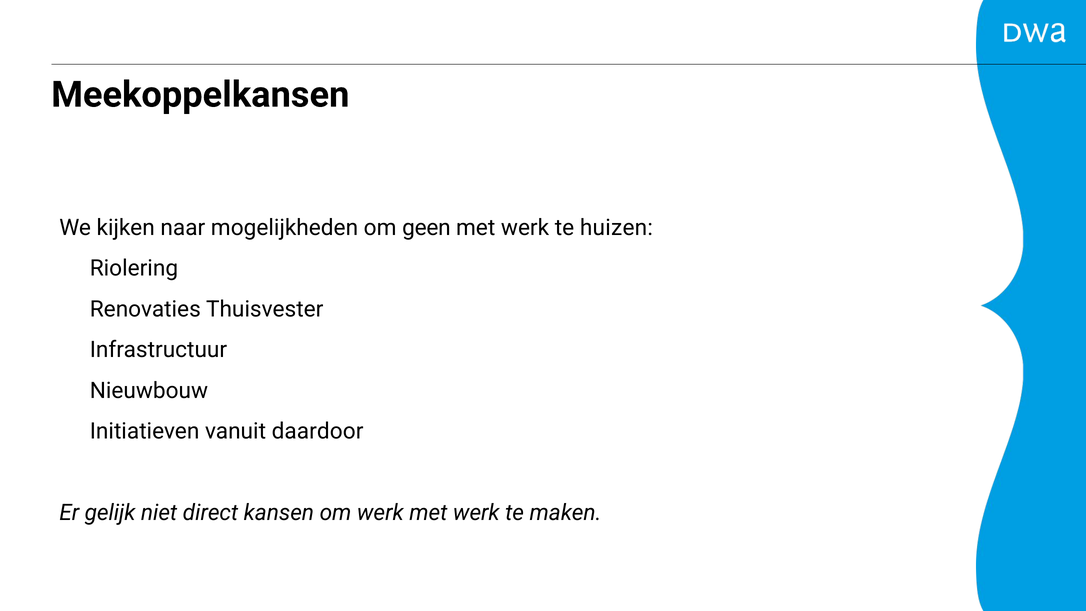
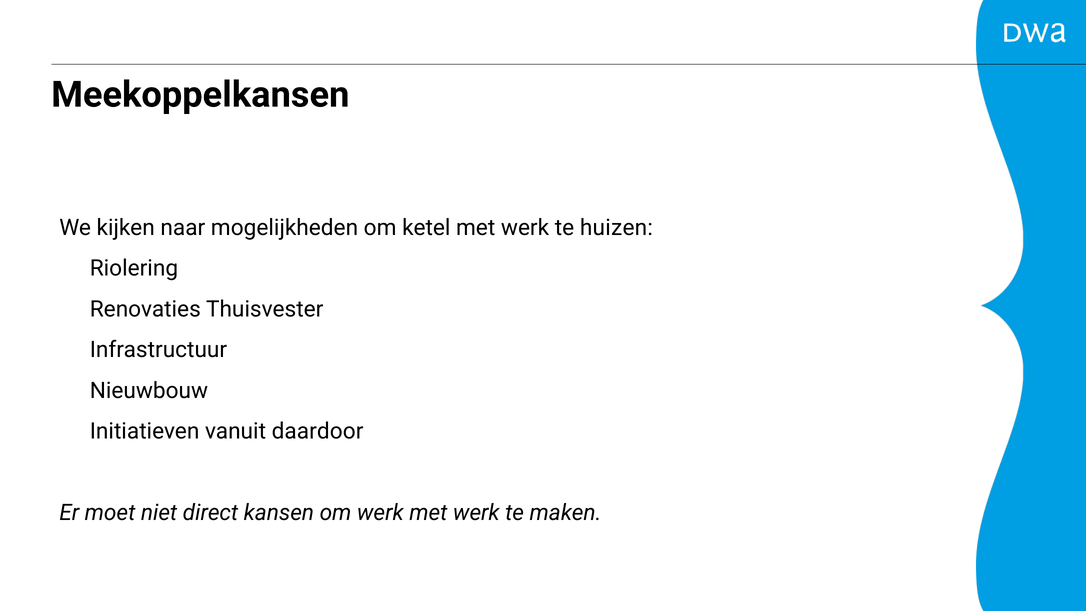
geen: geen -> ketel (426, 228)
gelijk: gelijk -> moet (110, 513)
